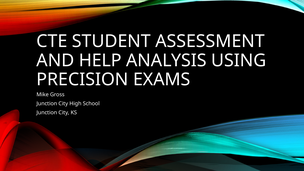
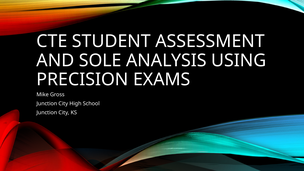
HELP: HELP -> SOLE (100, 60)
